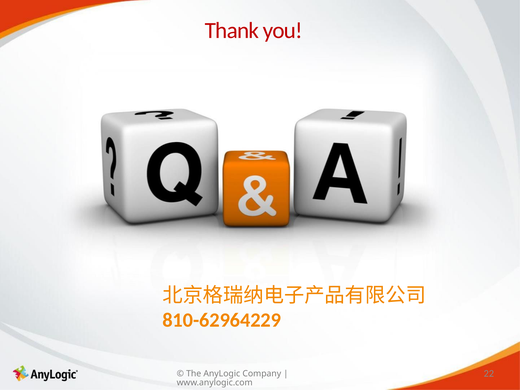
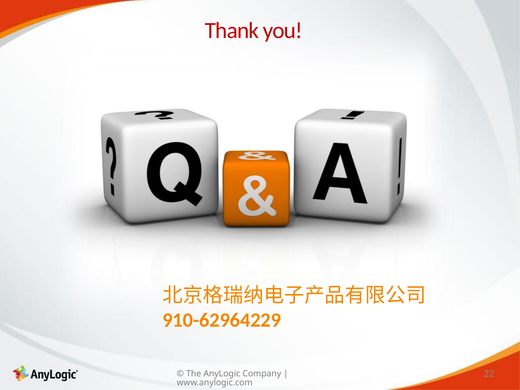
810-62964229: 810-62964229 -> 910-62964229 (222, 320)
